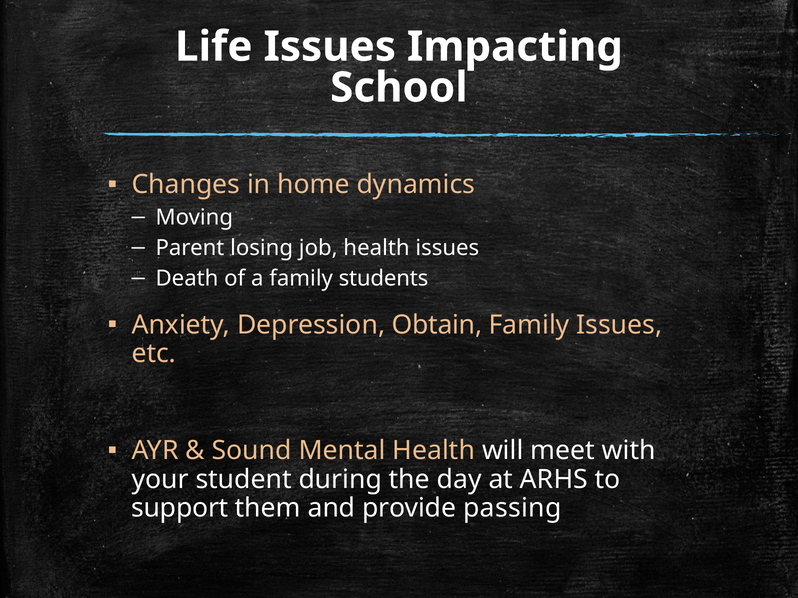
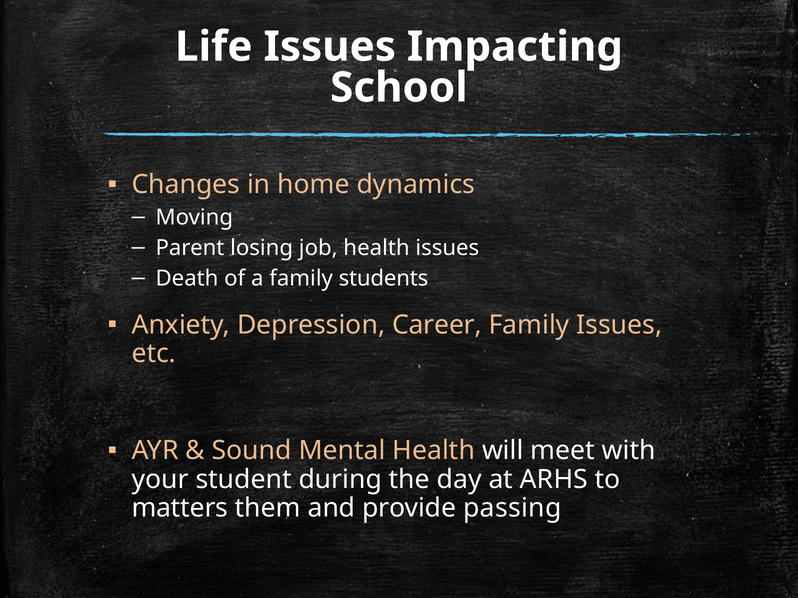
Obtain: Obtain -> Career (437, 325)
support: support -> matters (180, 509)
